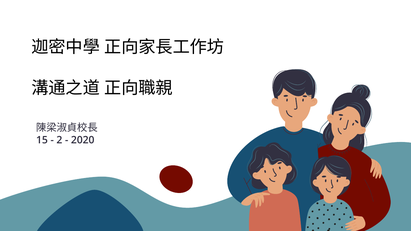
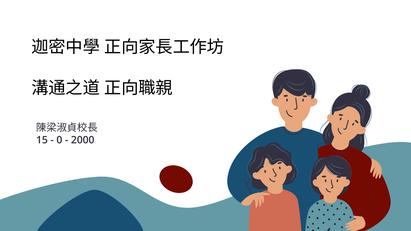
2: 2 -> 0 (59, 140)
2020: 2020 -> 2000 (83, 140)
